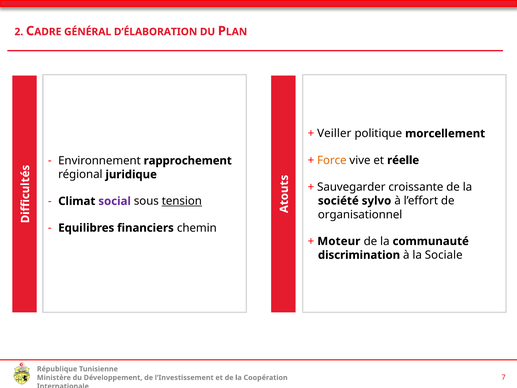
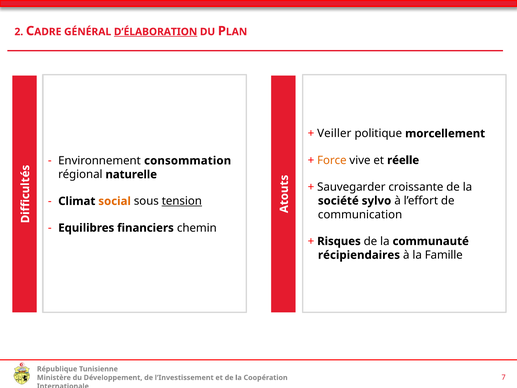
D’ÉLABORATION underline: none -> present (156, 32)
rapprochement: rapprochement -> consommation (188, 161)
juridique: juridique -> naturelle (131, 174)
social colour: purple -> orange (115, 201)
organisationnel: organisationnel -> communication (360, 214)
Moteur: Moteur -> Risques (339, 241)
discrimination: discrimination -> récipiendaires (359, 255)
Sociale: Sociale -> Famille (444, 255)
